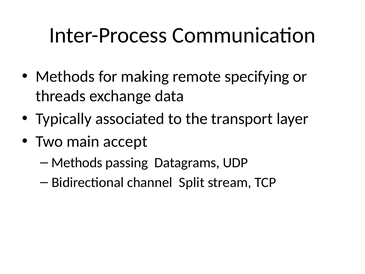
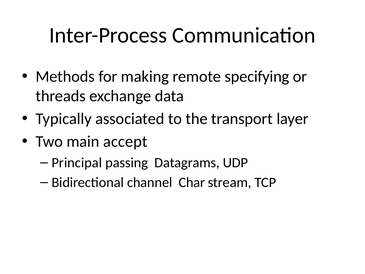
Methods: Methods -> Principal (77, 162)
Split: Split -> Char (192, 182)
